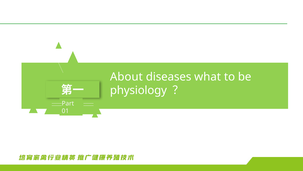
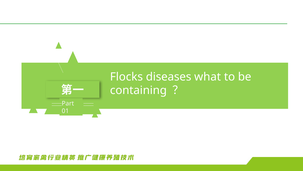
About: About -> Flocks (126, 77)
physiology: physiology -> containing (138, 90)
